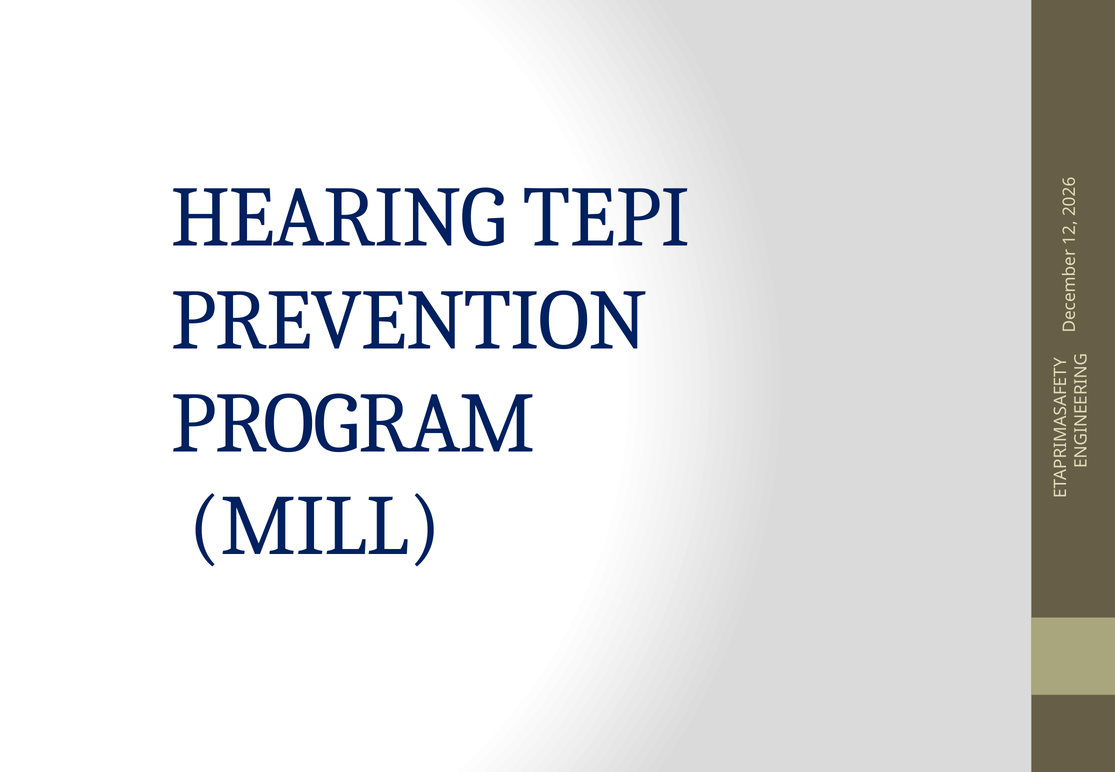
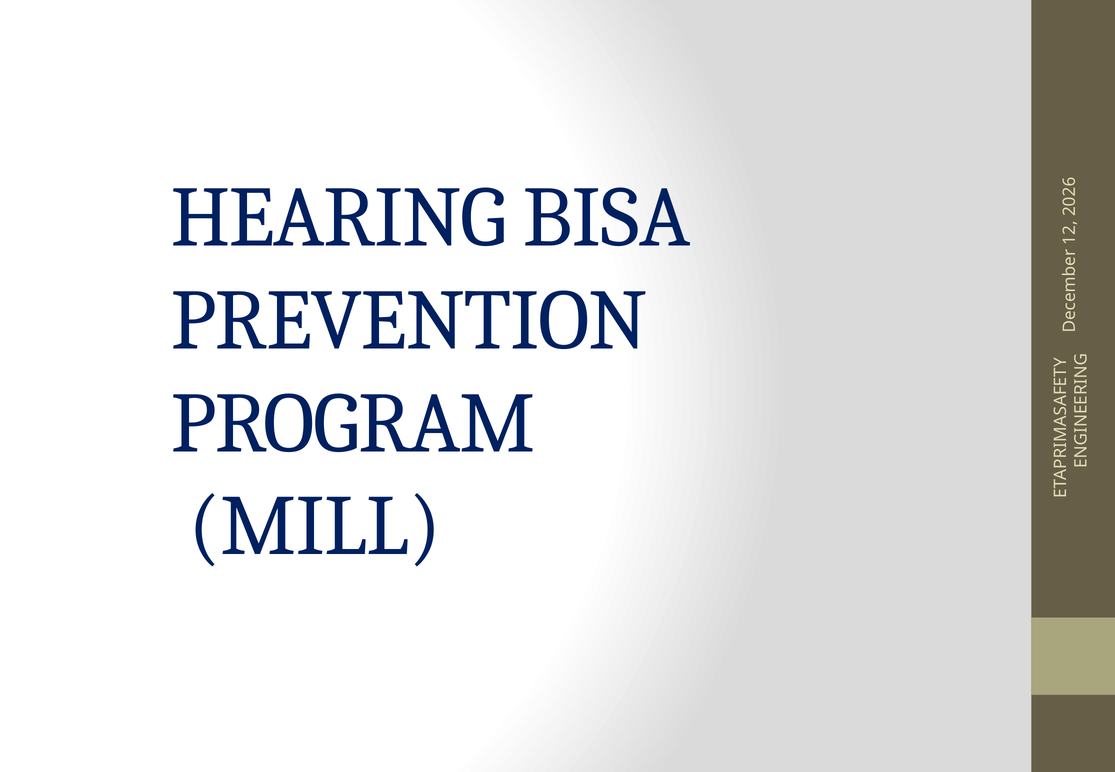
TEPI: TEPI -> BISA (606, 217)
